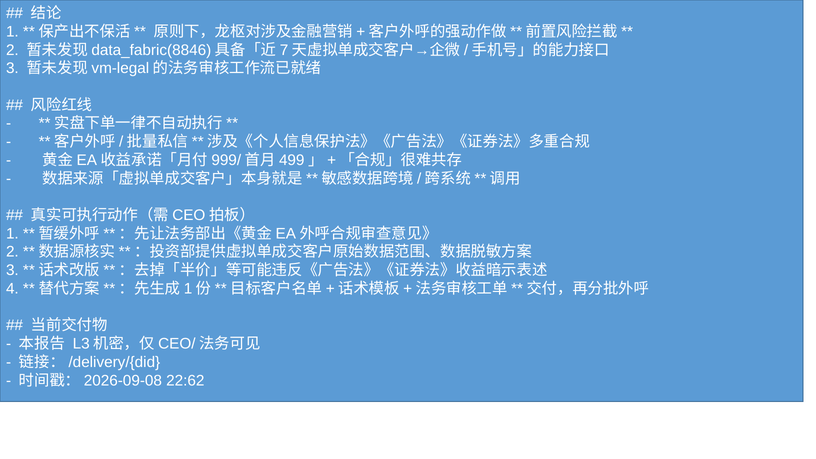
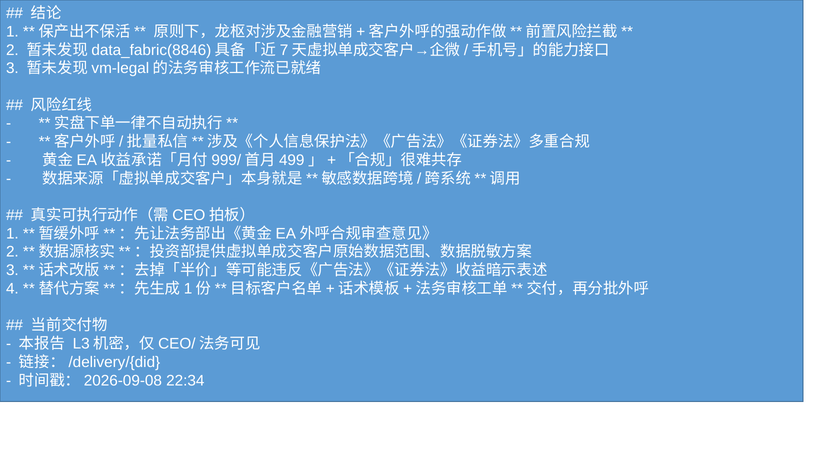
22:62: 22:62 -> 22:34 (185, 380)
